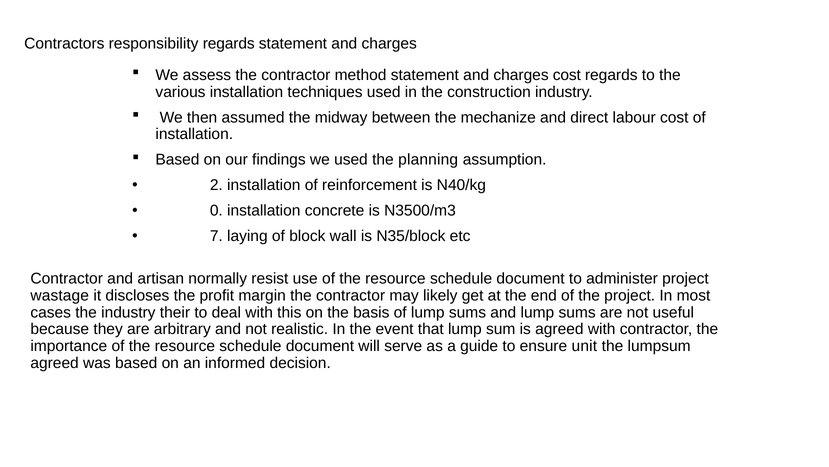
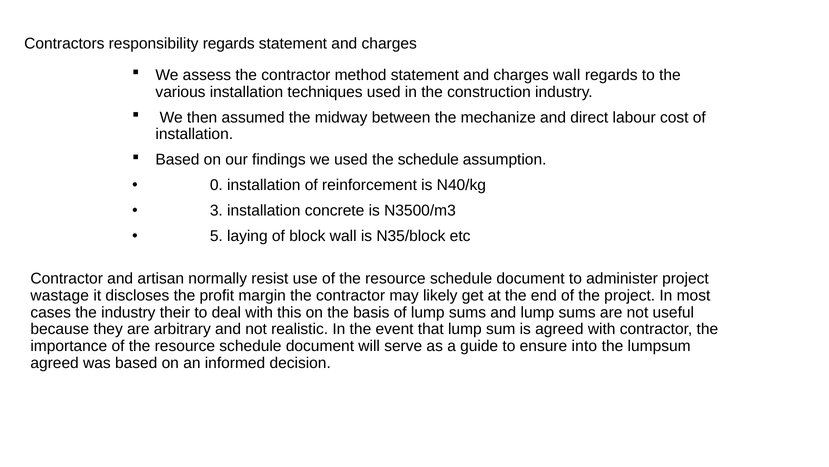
charges cost: cost -> wall (567, 75)
the planning: planning -> schedule (428, 159)
2: 2 -> 0 (216, 185)
0: 0 -> 3 (216, 210)
7: 7 -> 5 (216, 236)
unit: unit -> into (584, 346)
